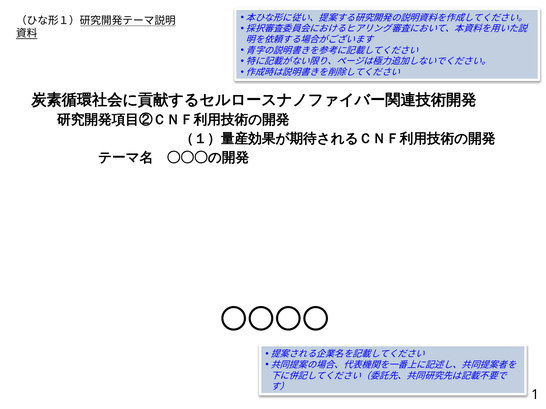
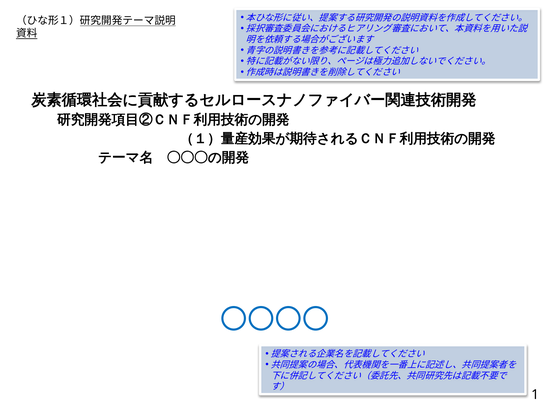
〇〇〇〇 colour: black -> blue (275, 320)
